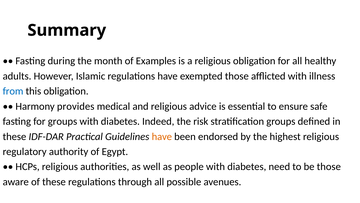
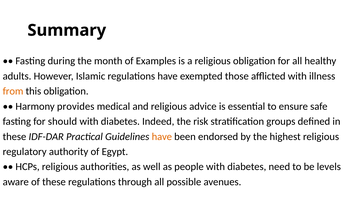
from colour: blue -> orange (13, 91)
for groups: groups -> should (62, 121)
be those: those -> levels (329, 166)
